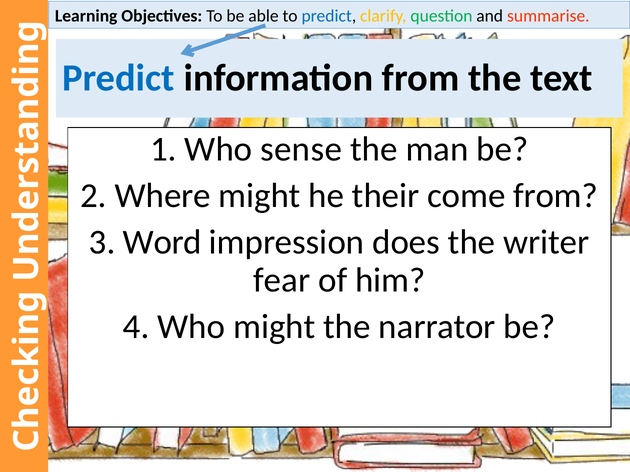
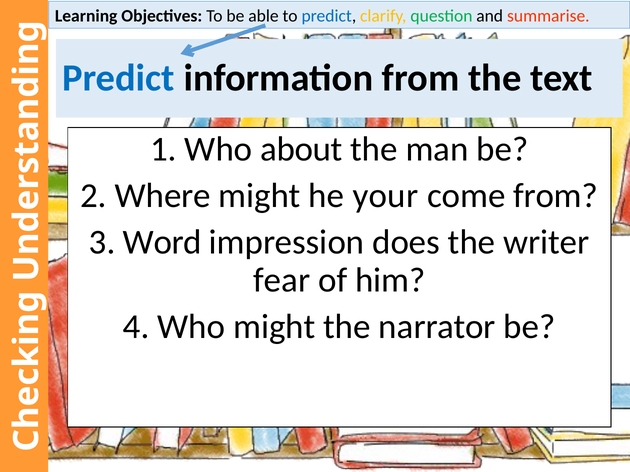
sense: sense -> about (301, 150)
their: their -> your (385, 196)
